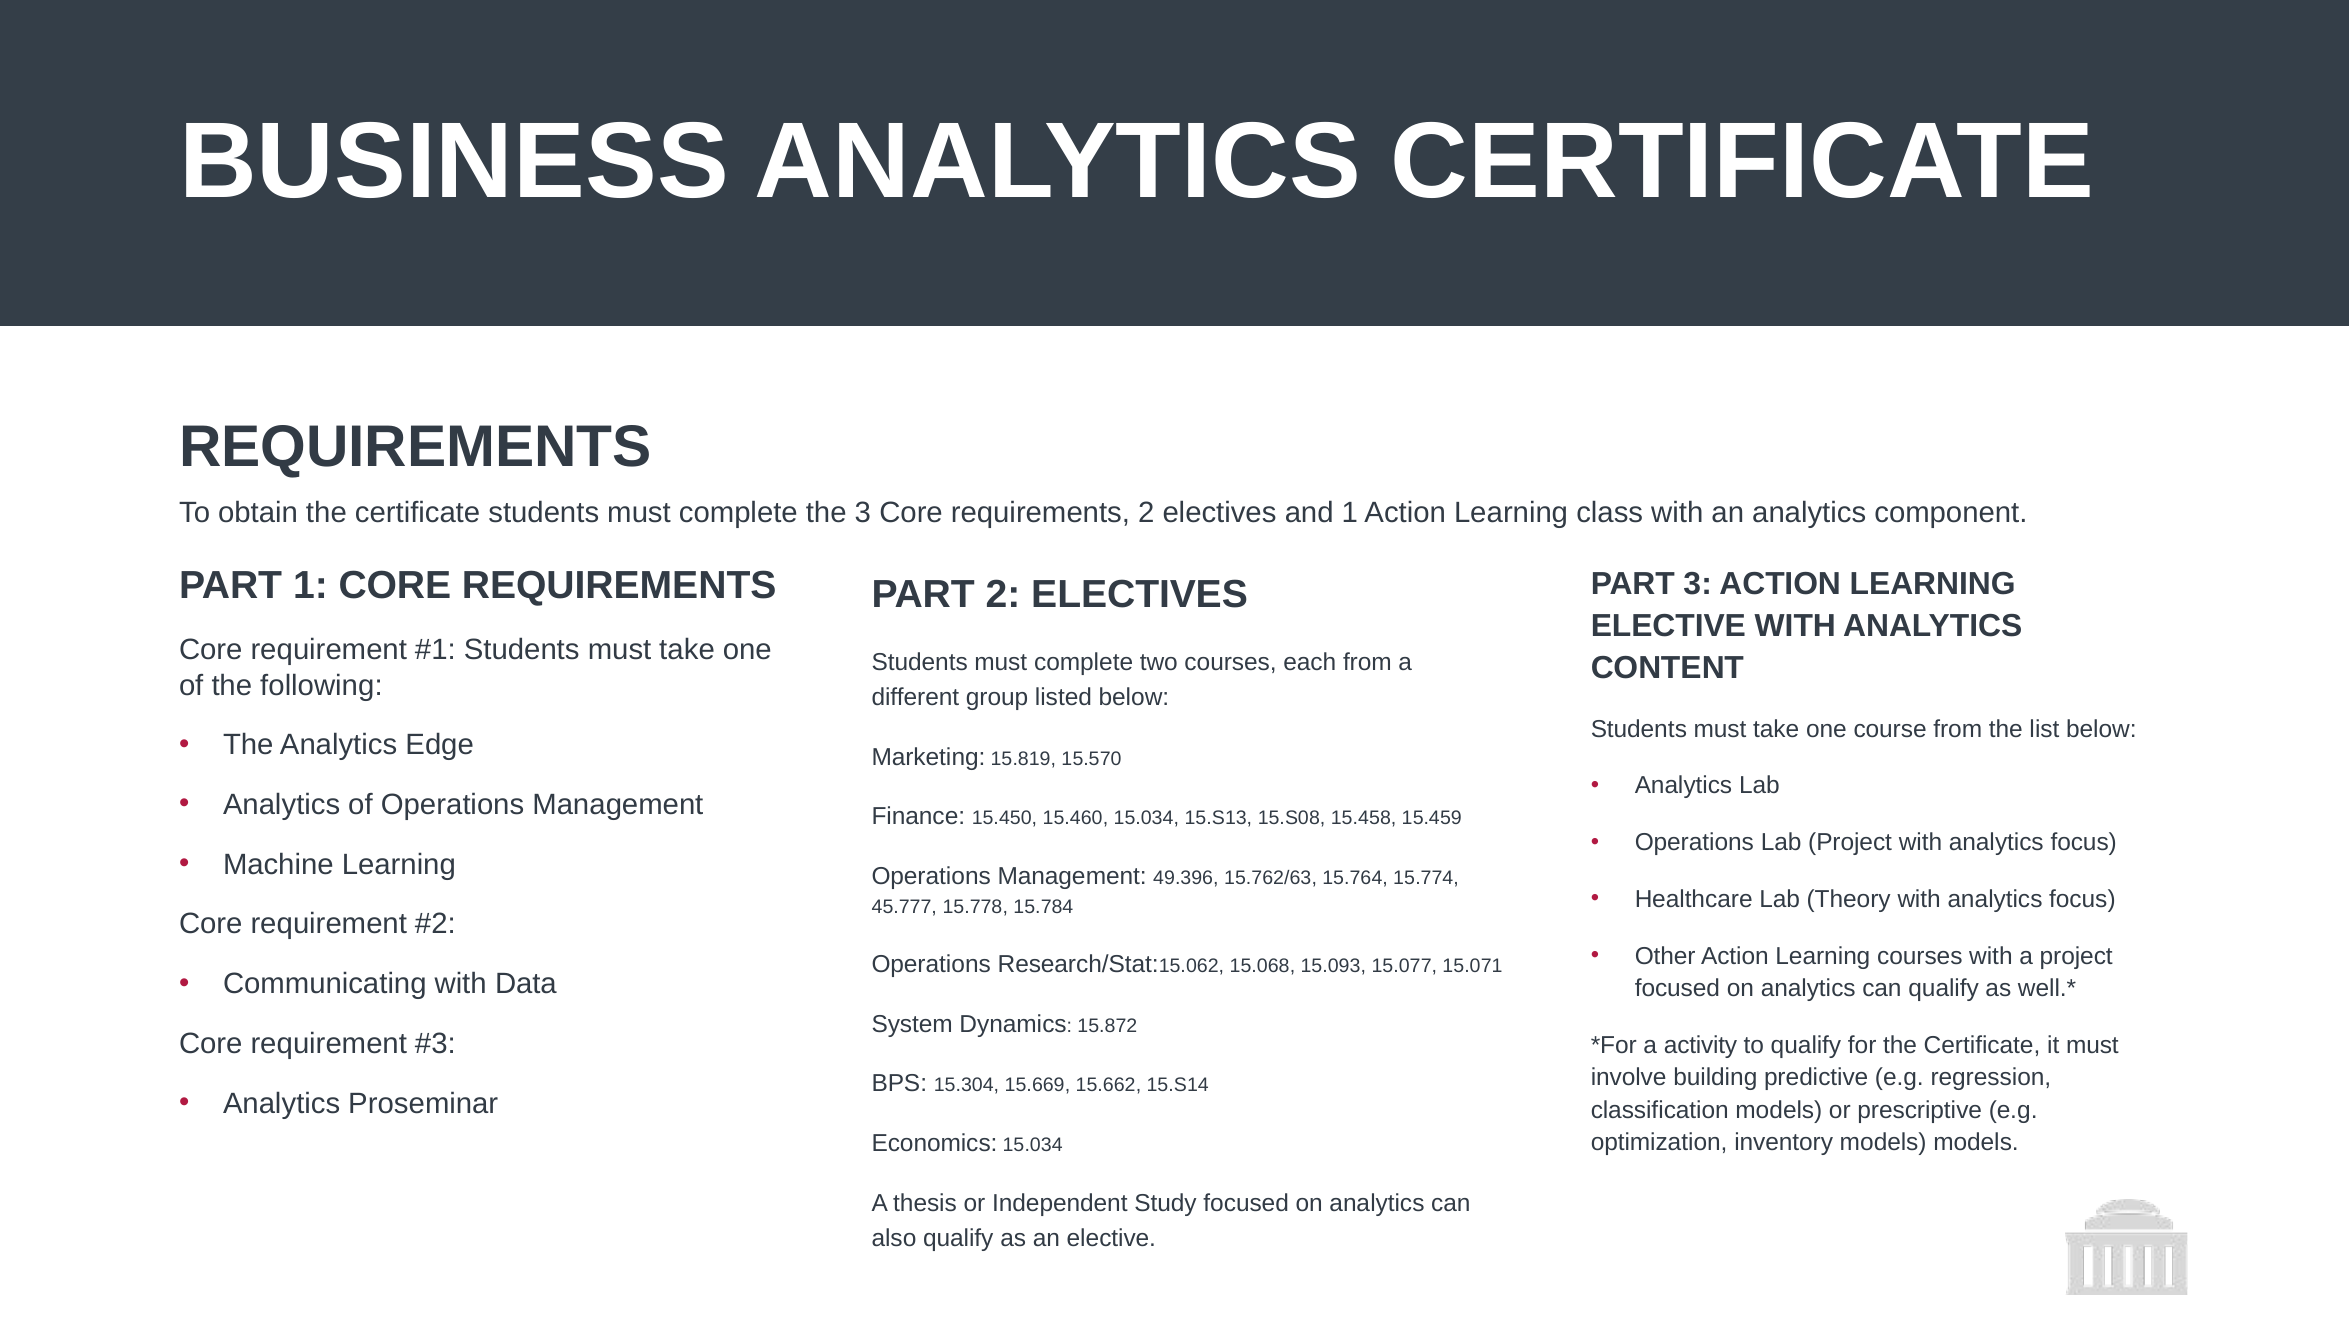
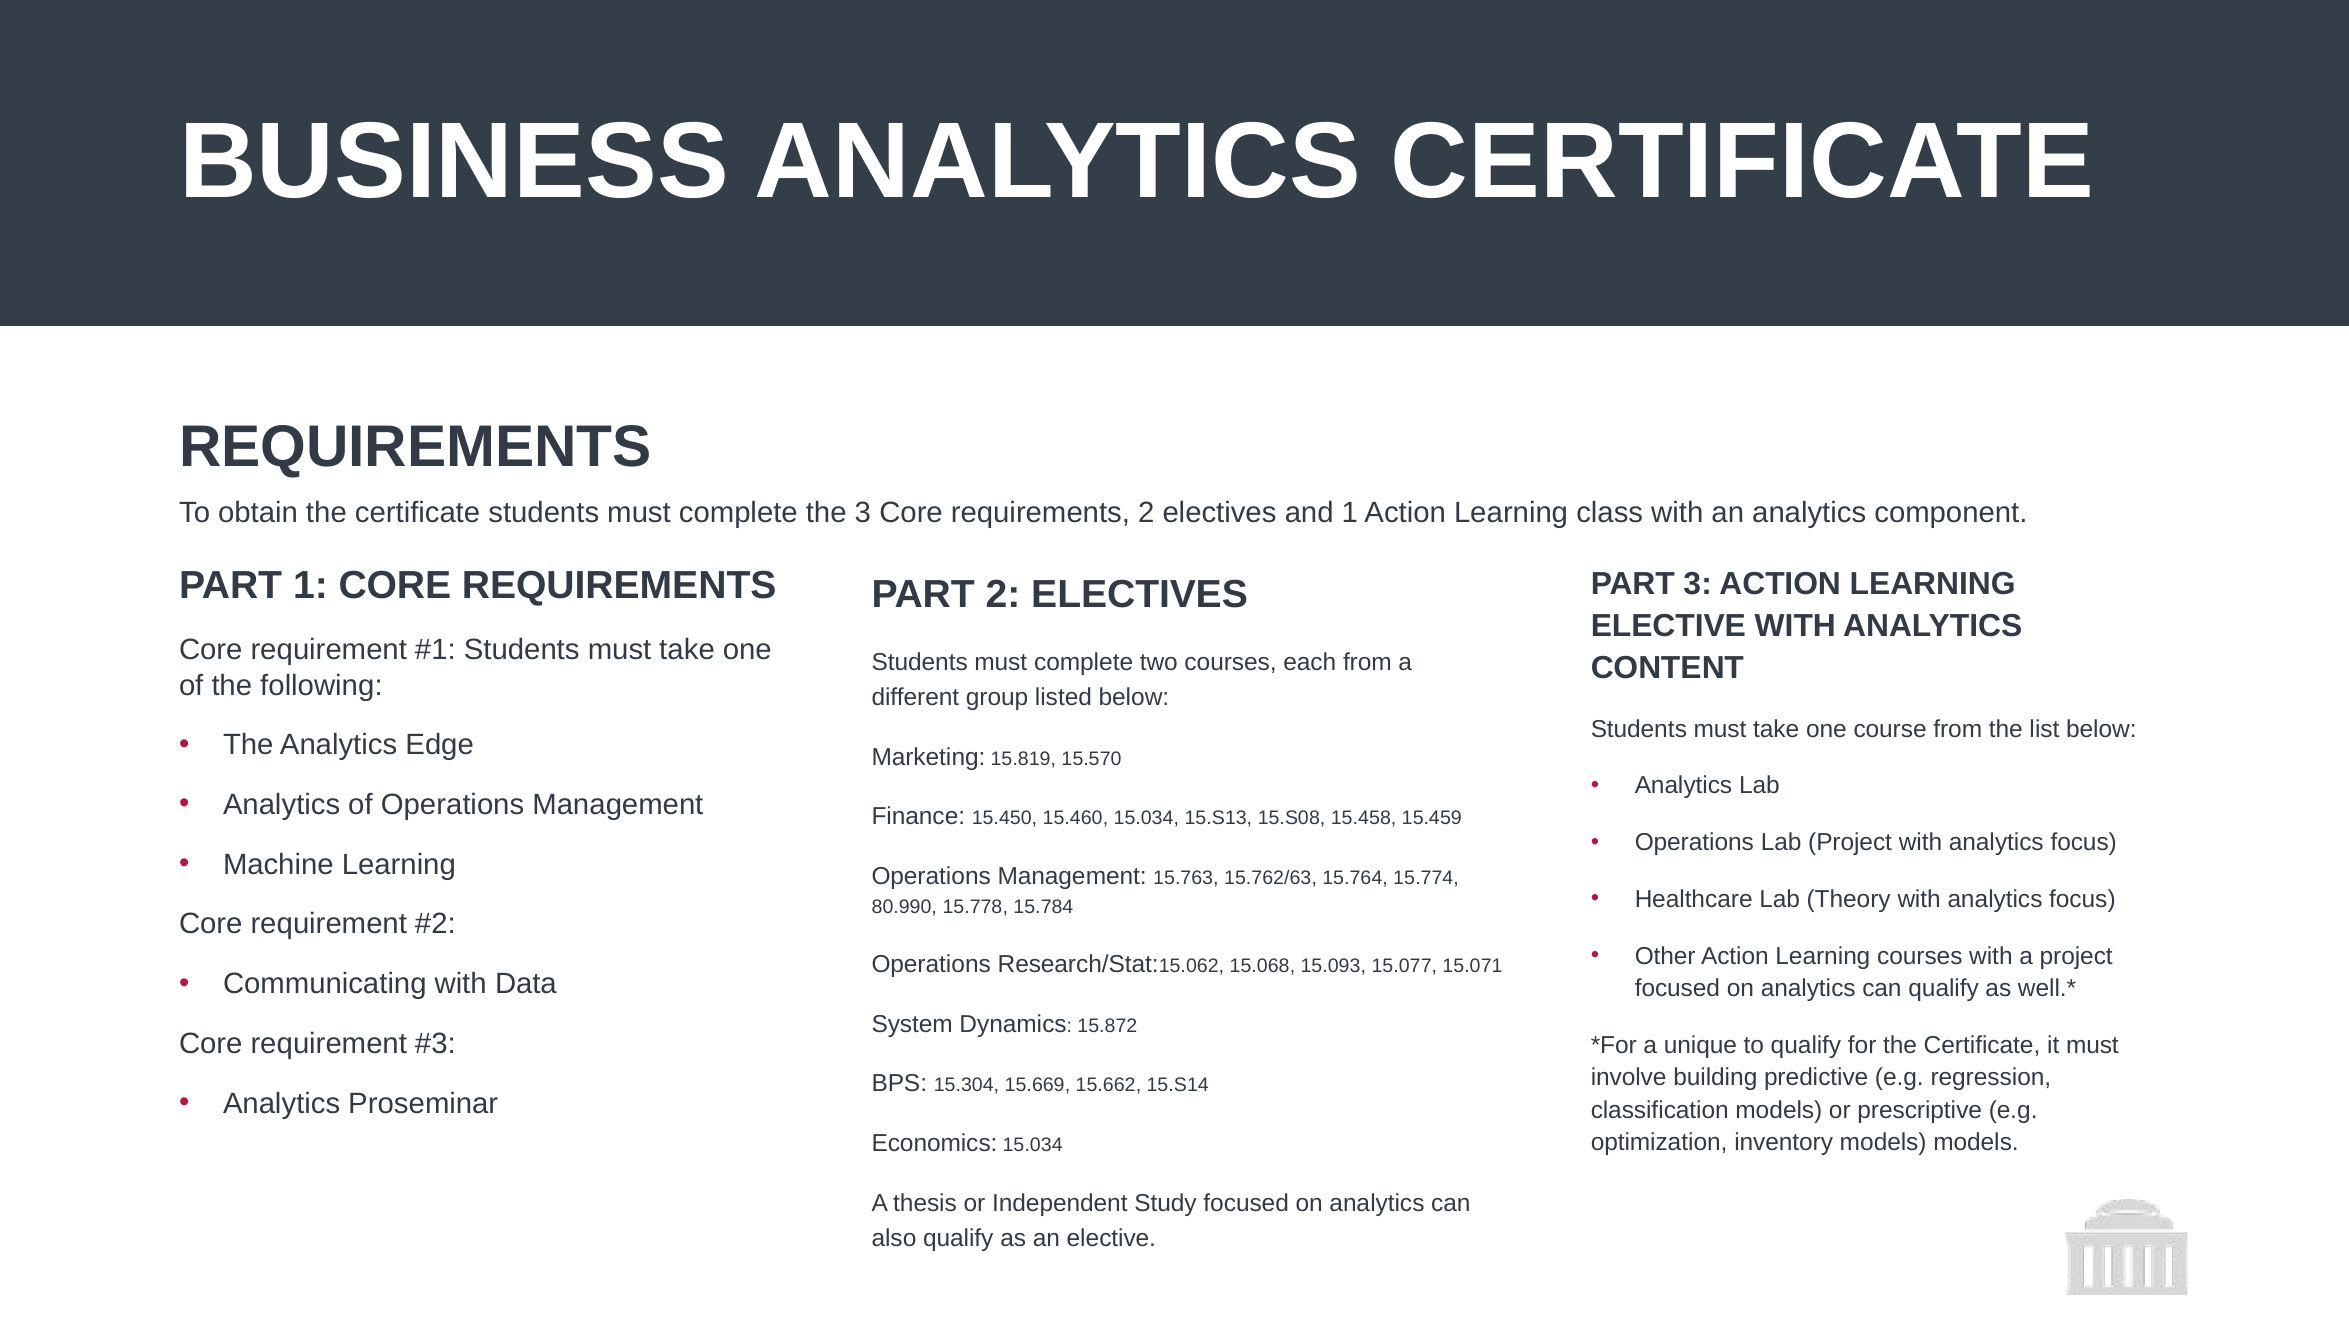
49.396: 49.396 -> 15.763 (1186, 878)
45.777: 45.777 -> 80.990 (904, 907)
activity: activity -> unique (1700, 1046)
